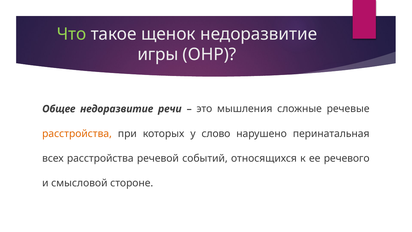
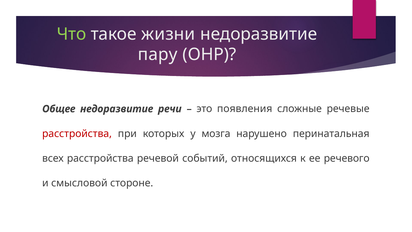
щенок: щенок -> жизни (168, 34)
игры: игры -> пару (158, 55)
мышления: мышления -> появления (245, 109)
расстройства colour: orange -> red (77, 134)
слово: слово -> мозга (216, 134)
